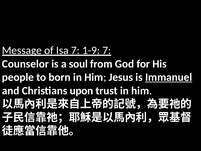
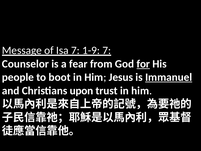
soul: soul -> fear (78, 64)
for underline: none -> present (143, 64)
born: born -> boot (60, 77)
